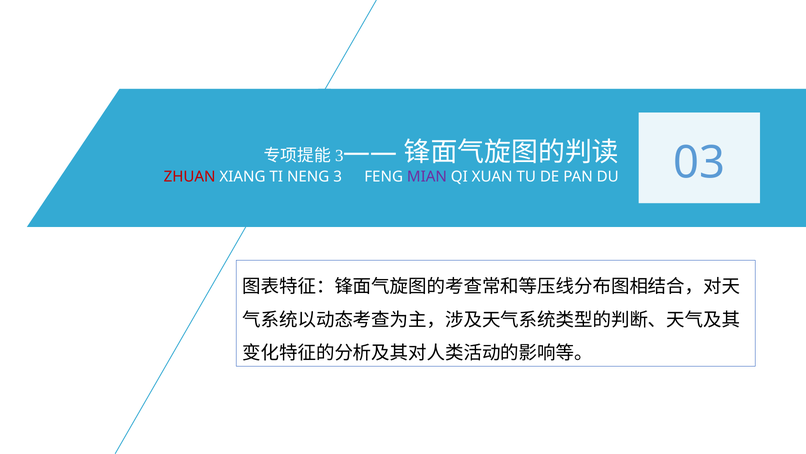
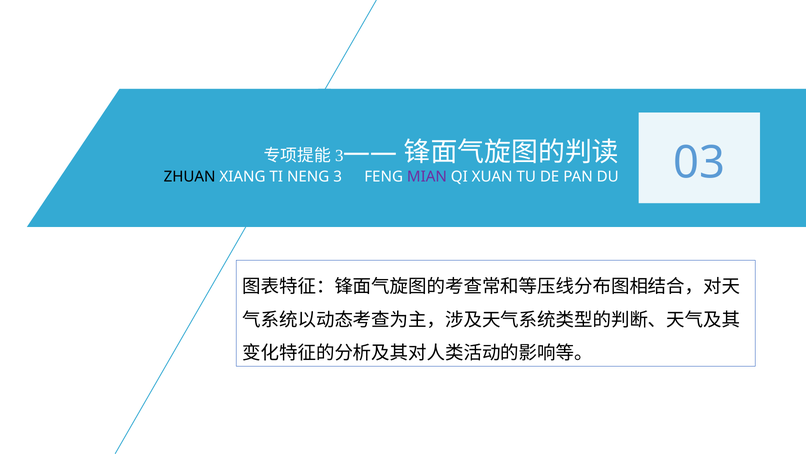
ZHUAN colour: red -> black (190, 177)
